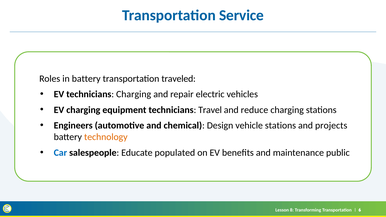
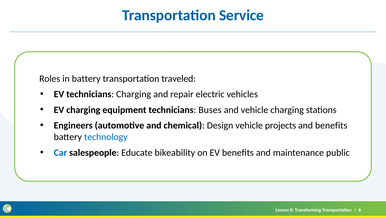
Travel: Travel -> Buses (210, 110)
and reduce: reduce -> vehicle (255, 110)
vehicle stations: stations -> projects (281, 126)
and projects: projects -> benefits (331, 126)
technology colour: orange -> blue (106, 137)
populated: populated -> bikeability (175, 153)
